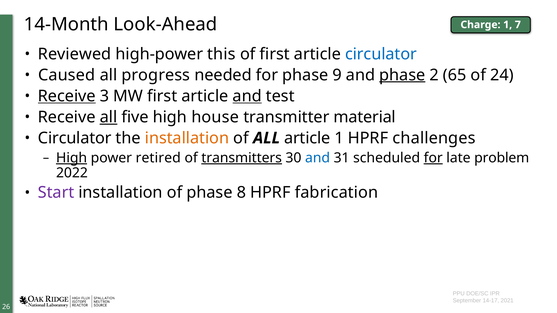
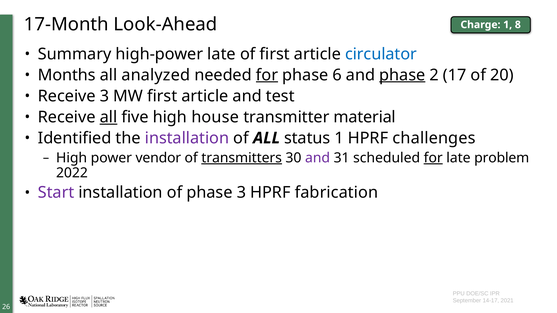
14-Month: 14-Month -> 17-Month (66, 25)
7: 7 -> 8 (518, 25)
Reviewed: Reviewed -> Summary (75, 54)
high-power this: this -> late (222, 54)
Caused: Caused -> Months (67, 75)
progress: progress -> analyzed (156, 75)
for underline: none -> present (267, 75)
9: 9 -> 6 (337, 75)
65: 65 -> 17 (455, 75)
24: 24 -> 20 (502, 75)
Receive underline: present -> none (67, 96)
and underline: present -> none (247, 96)
Circulator: Circulator -> Identified (75, 138)
installation colour: orange -> purple (187, 138)
ALL article: article -> status (307, 138)
High underline: present -> none (72, 158)
retired: retired -> vendor (158, 158)
and colour: blue -> purple (318, 158)
phase 8: 8 -> 3 (241, 193)
